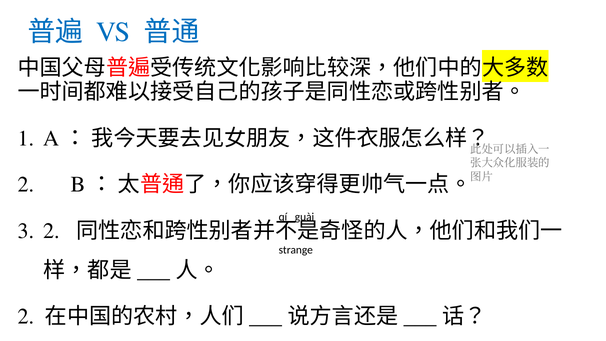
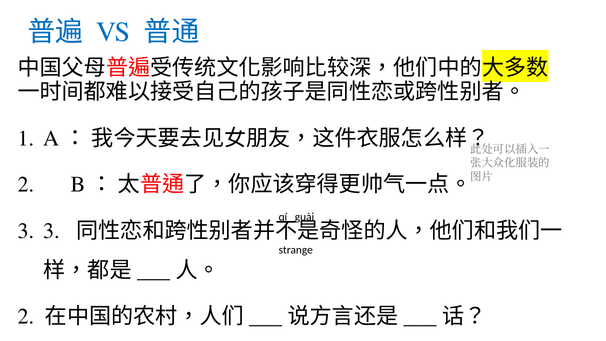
2: 2 -> 3 (52, 231)
